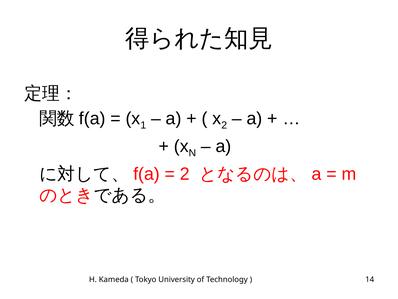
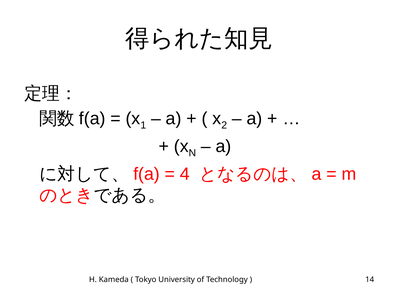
2: 2 -> 4 (185, 174)
